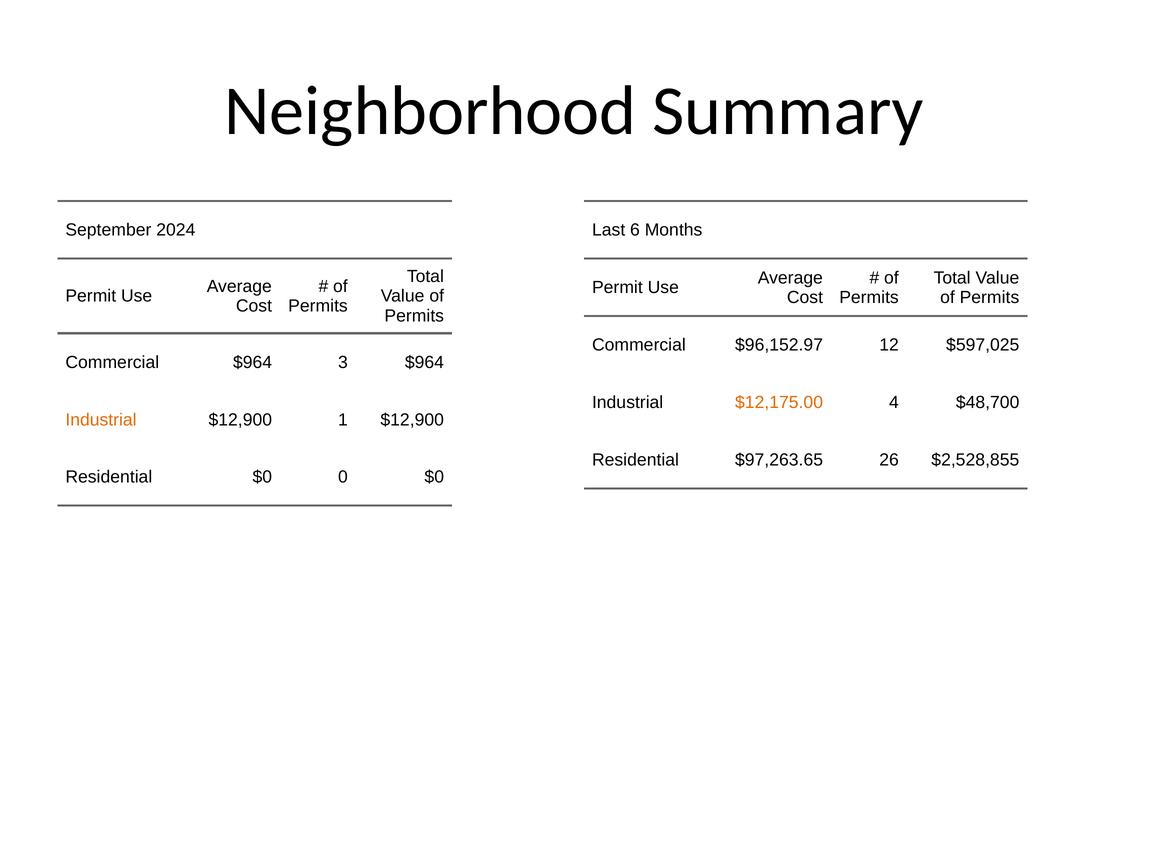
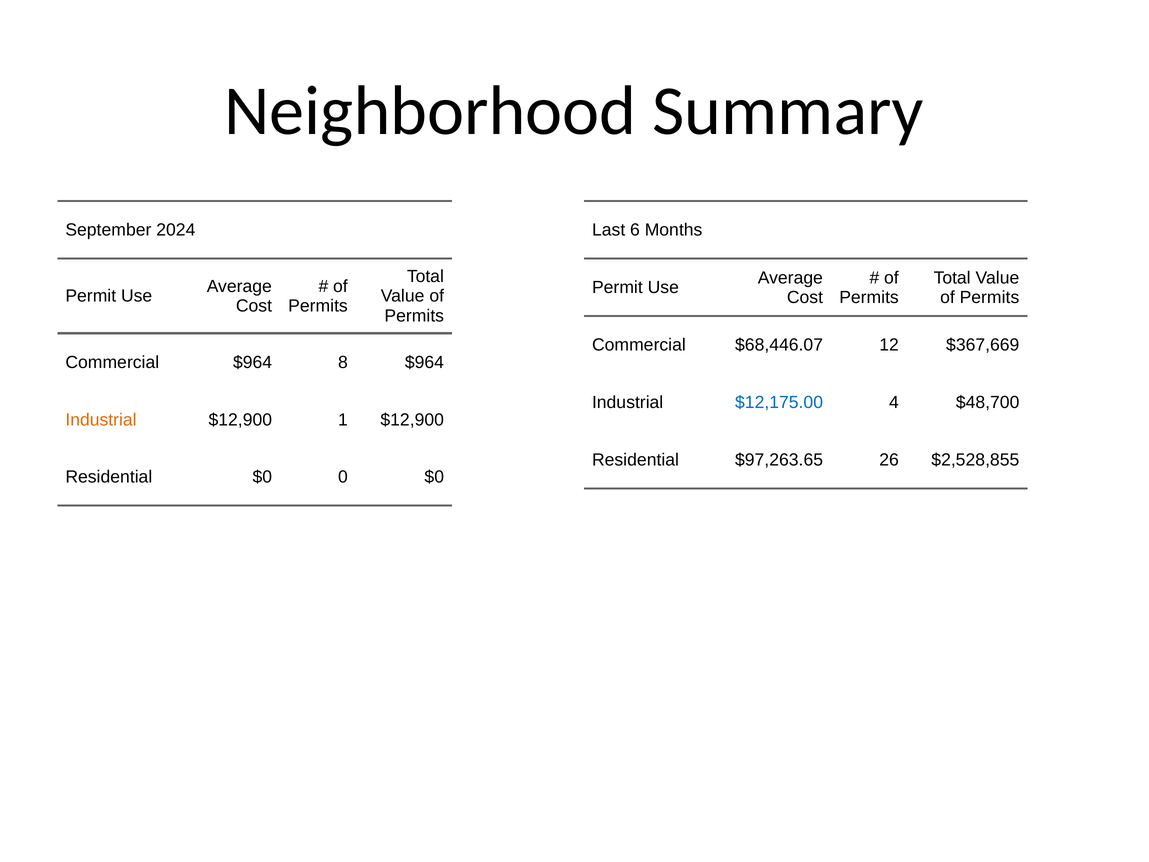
$96,152.97: $96,152.97 -> $68,446.07 (779, 345)
$597,025: $597,025 -> $367,669 (983, 345)
3: 3 -> 8 (343, 362)
$12,175.00 colour: orange -> blue (779, 402)
